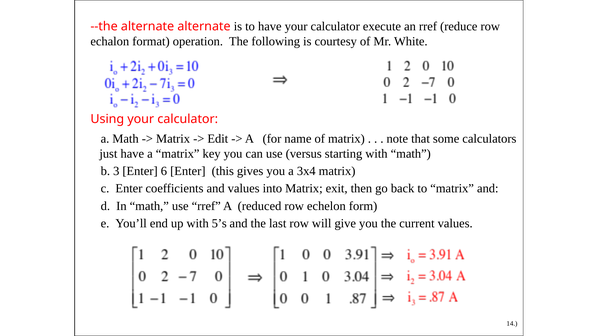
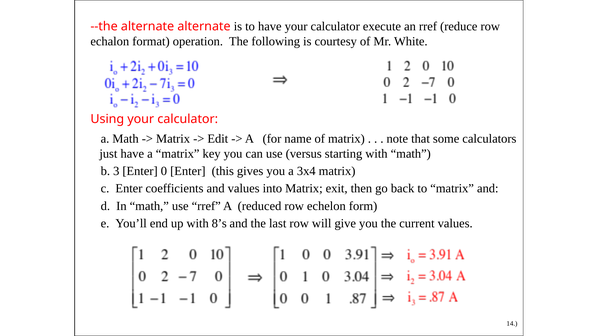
6: 6 -> 0 (164, 171)
5’s: 5’s -> 8’s (219, 224)
